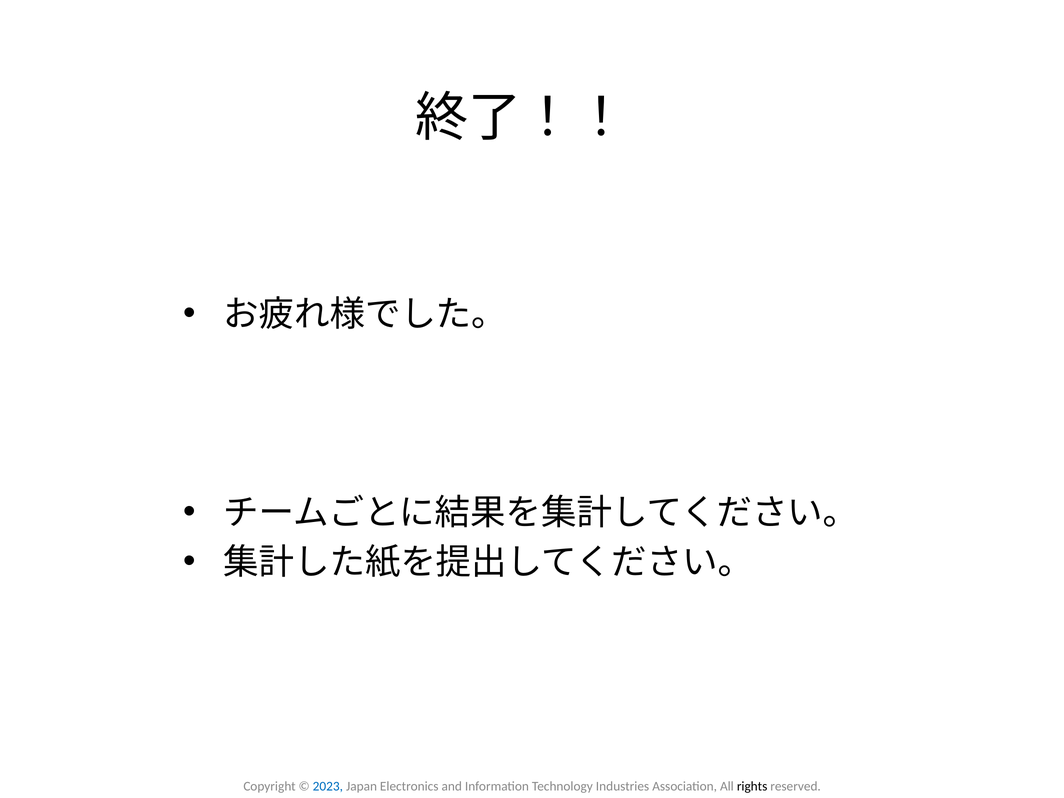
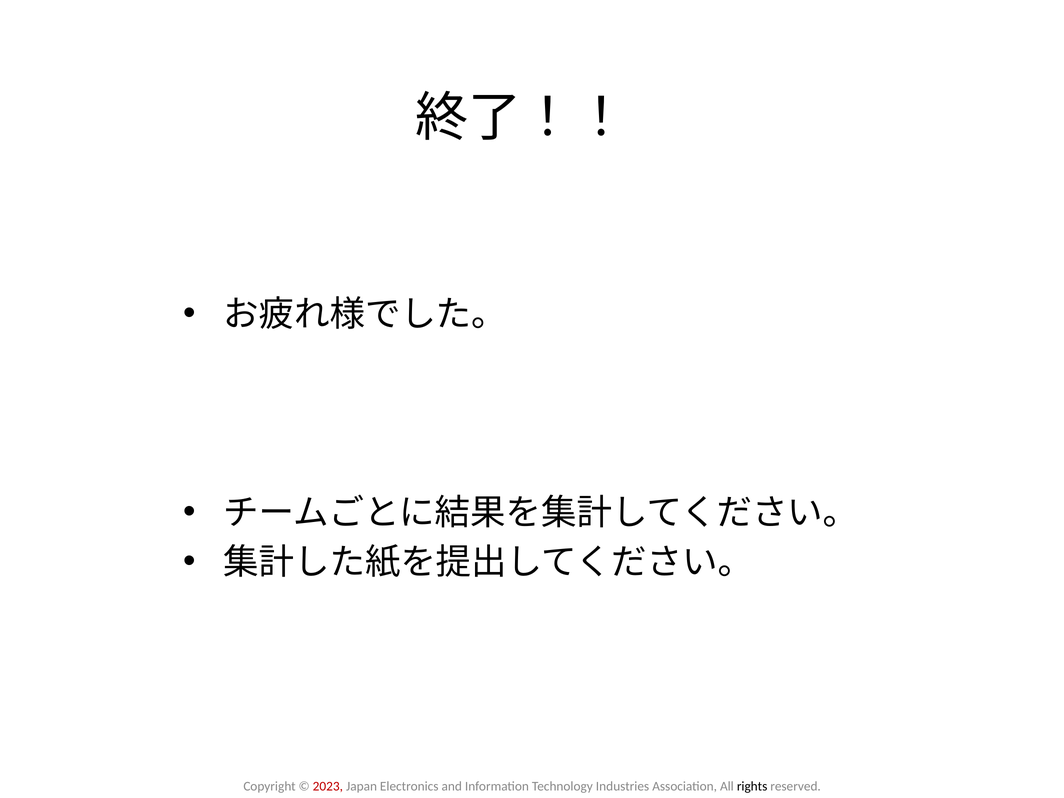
2023 colour: blue -> red (328, 786)
